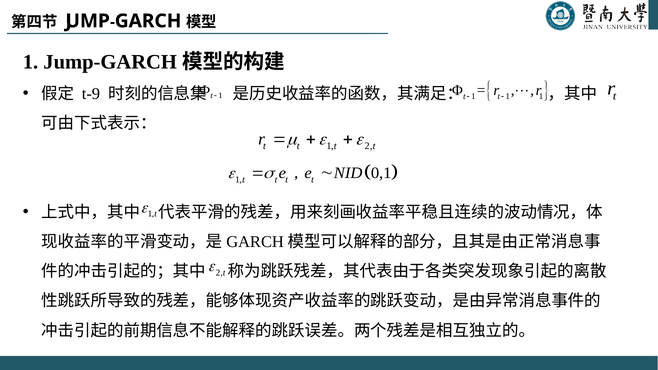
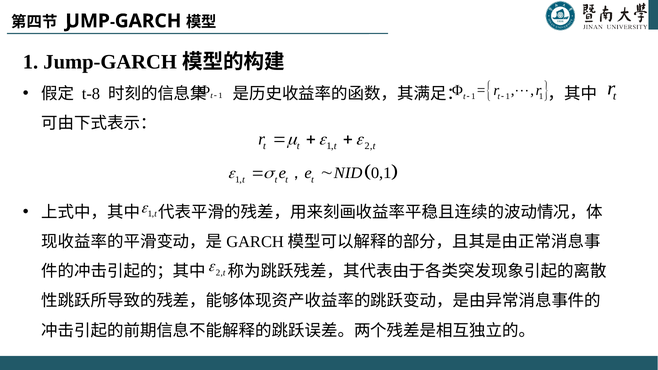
t-9: t-9 -> t-8 (91, 94)
